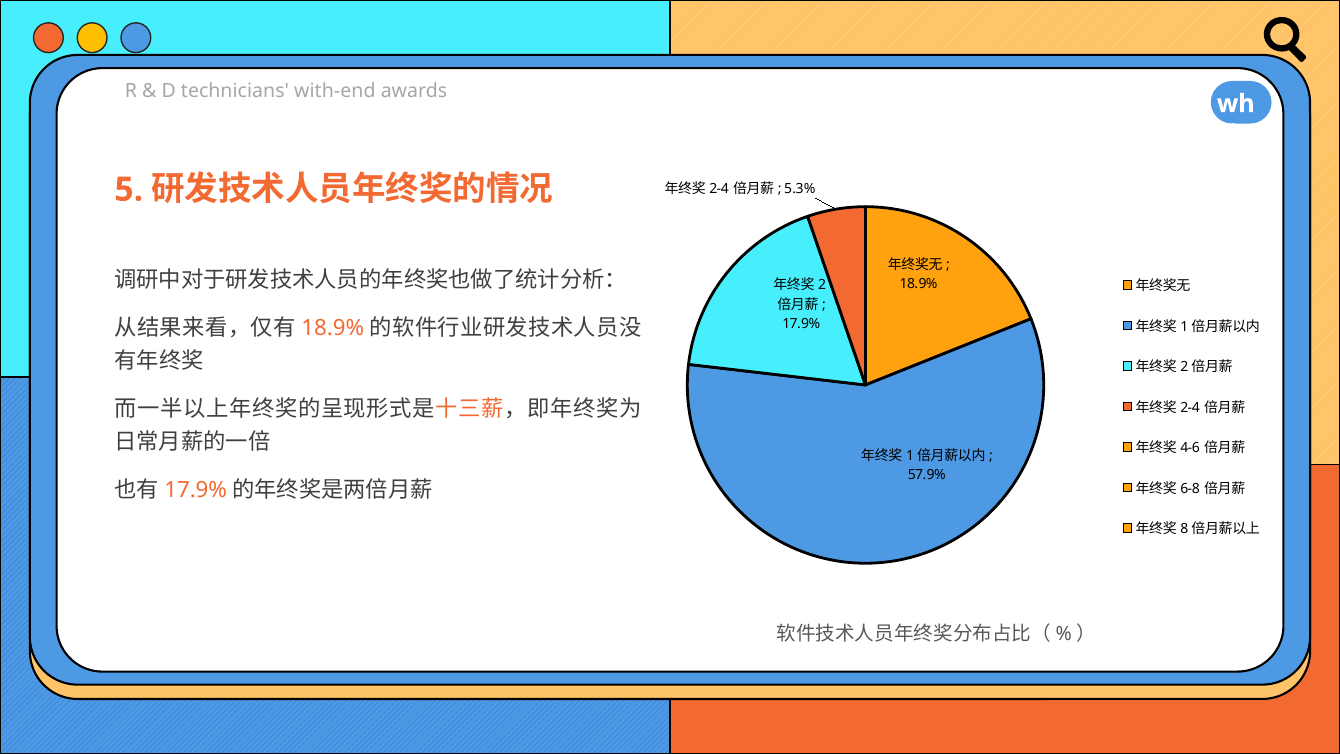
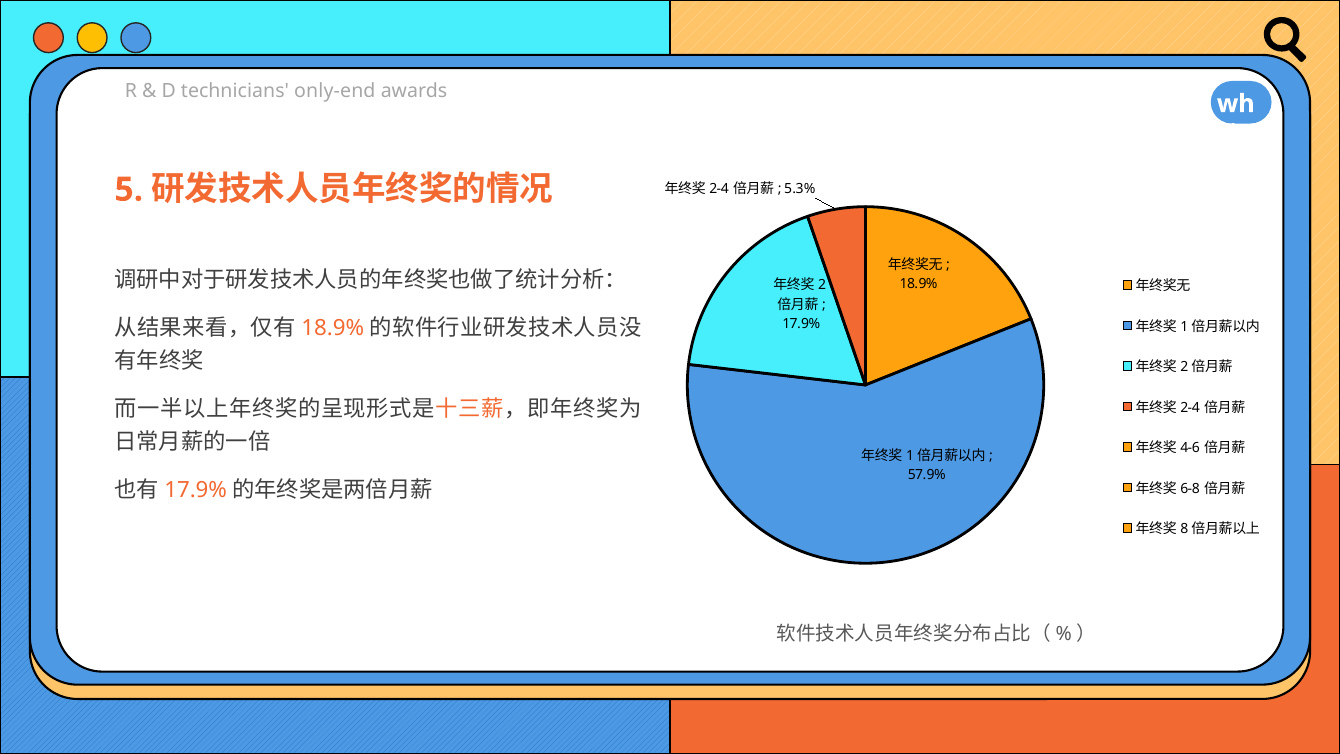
with-end: with-end -> only-end (335, 91)
